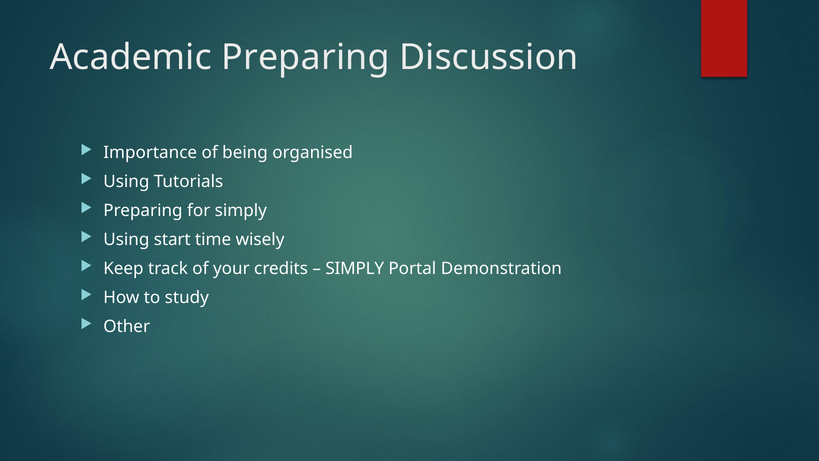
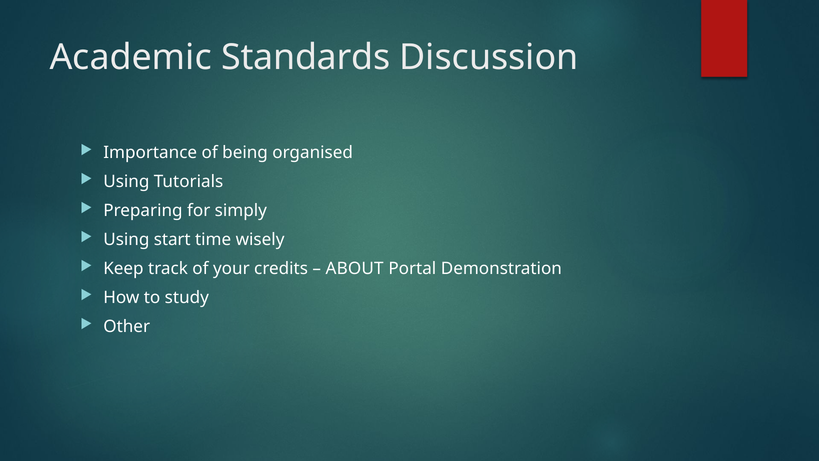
Academic Preparing: Preparing -> Standards (306, 58)
SIMPLY: SIMPLY -> ABOUT (355, 269)
